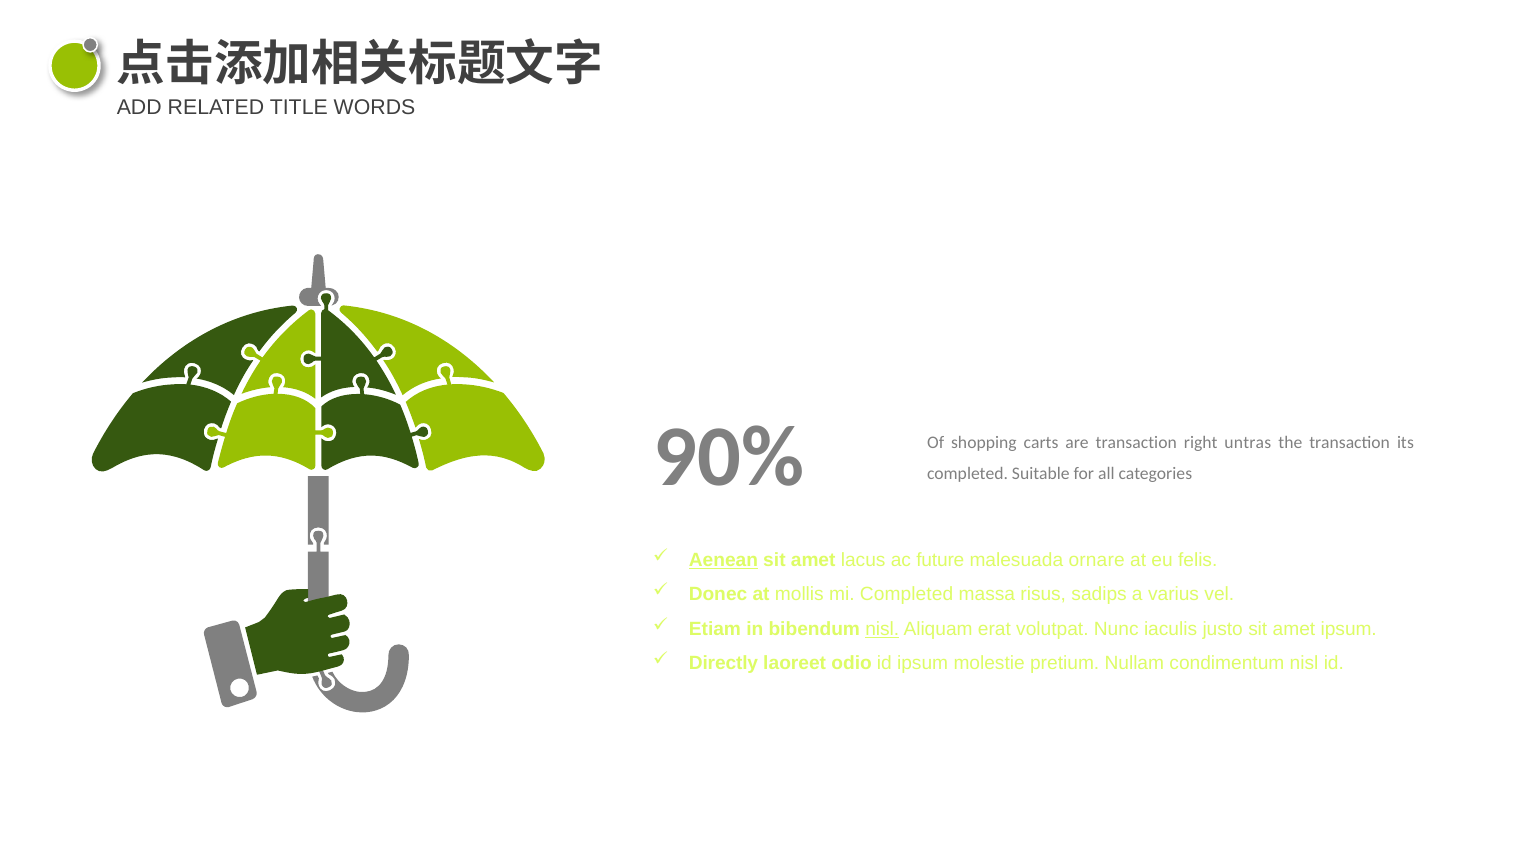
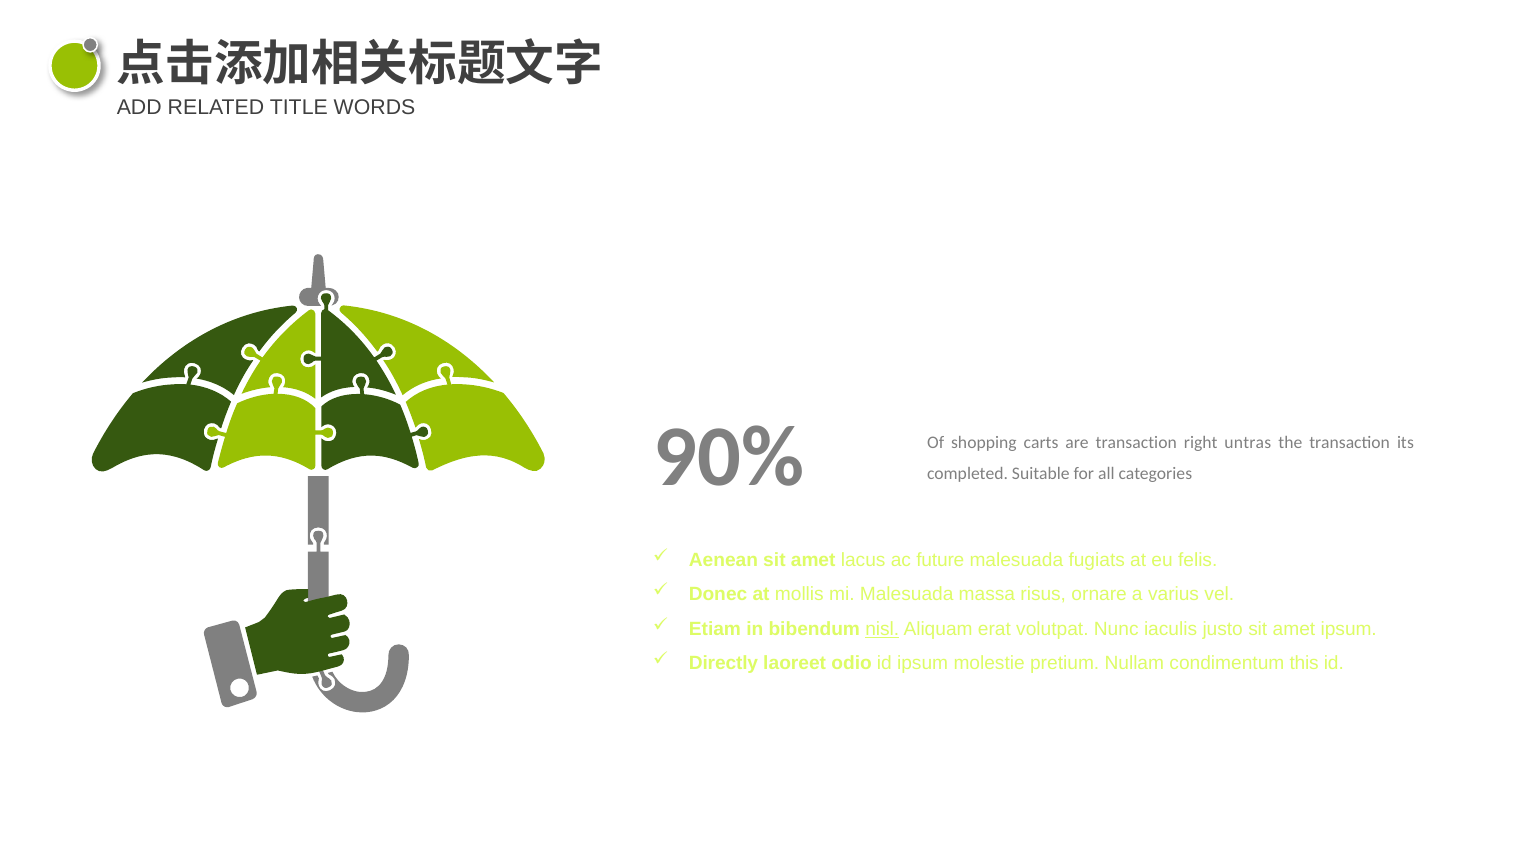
Aenean underline: present -> none (723, 560)
ornare: ornare -> fugiats (1097, 560)
mi Completed: Completed -> Malesuada (907, 595)
sadips: sadips -> ornare (1099, 595)
condimentum nisl: nisl -> this (1304, 664)
